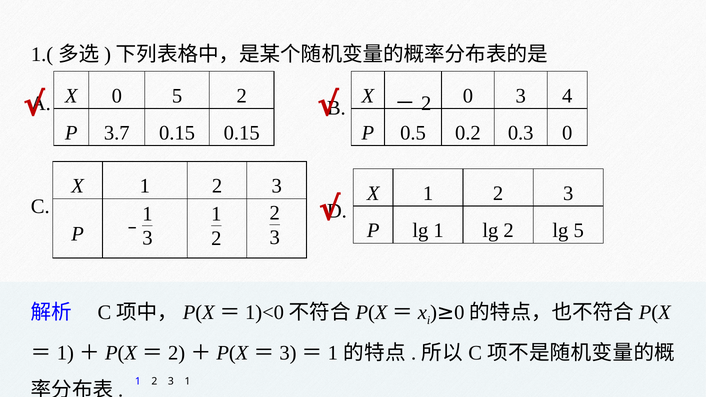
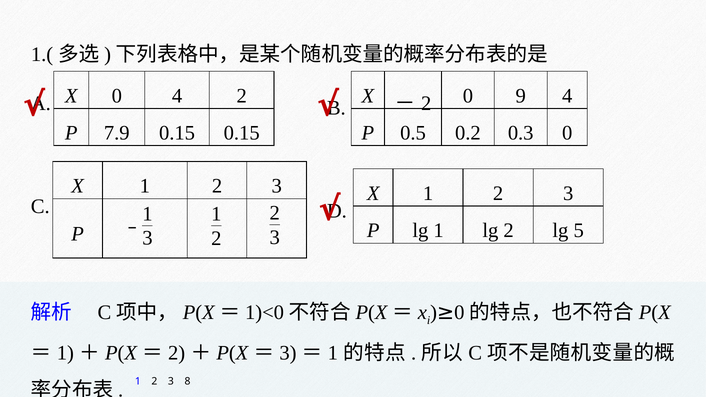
0 3: 3 -> 9 (521, 96)
0 5: 5 -> 4 (177, 96)
3.7: 3.7 -> 7.9 (117, 133)
2 3 1: 1 -> 8 (187, 382)
